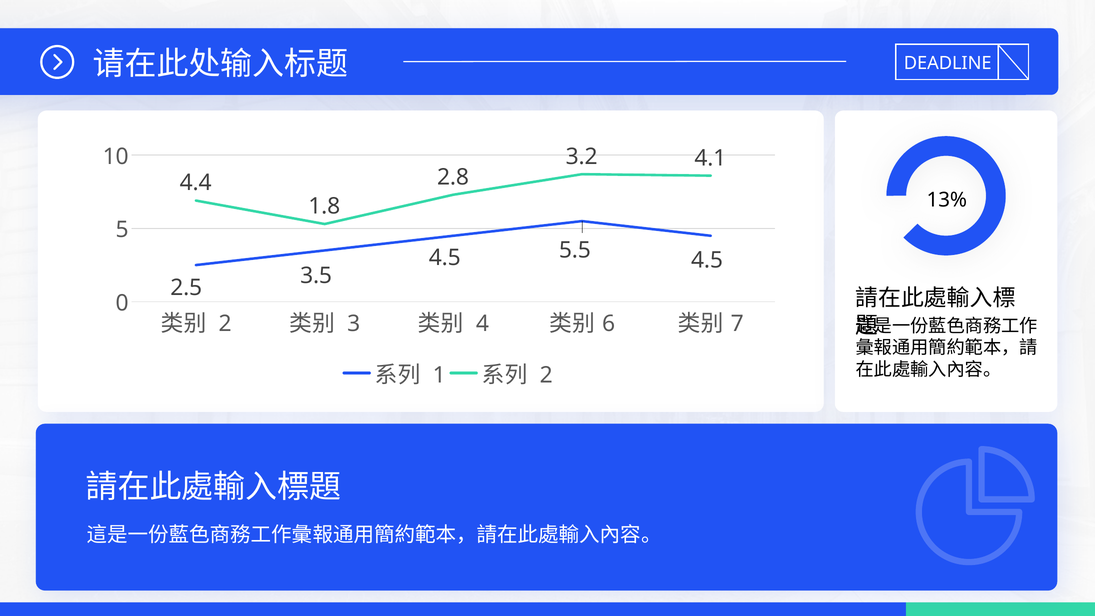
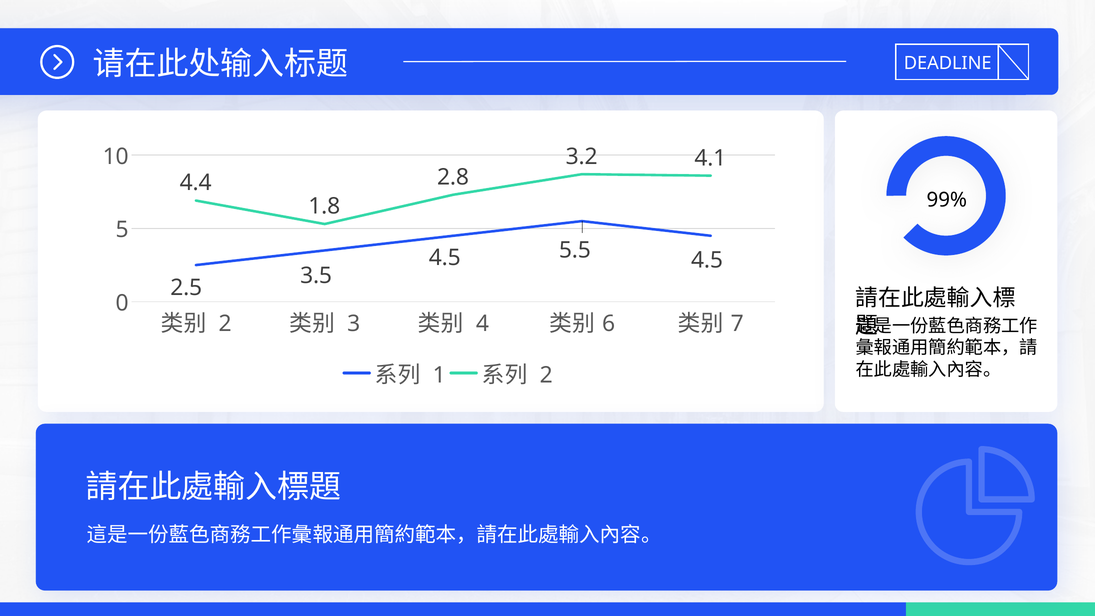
13%: 13% -> 99% (947, 200)
